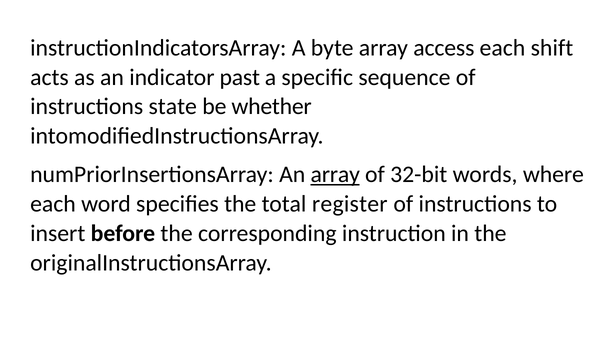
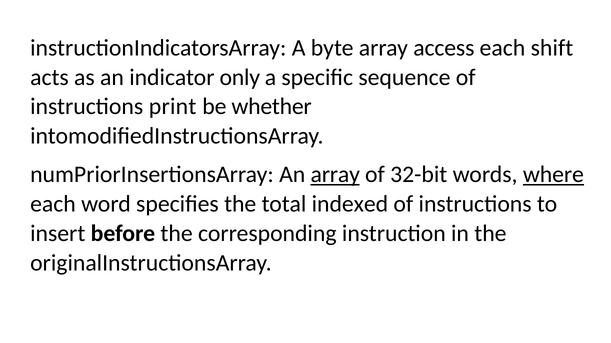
past: past -> only (240, 77)
state: state -> print (173, 107)
where underline: none -> present (553, 175)
register: register -> indexed (350, 205)
